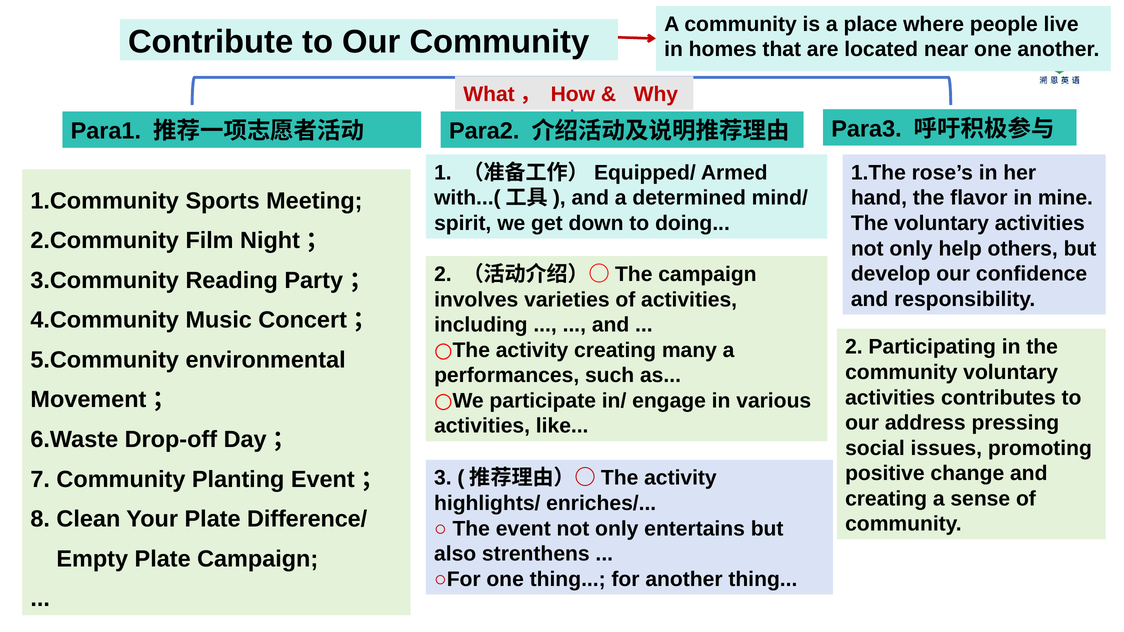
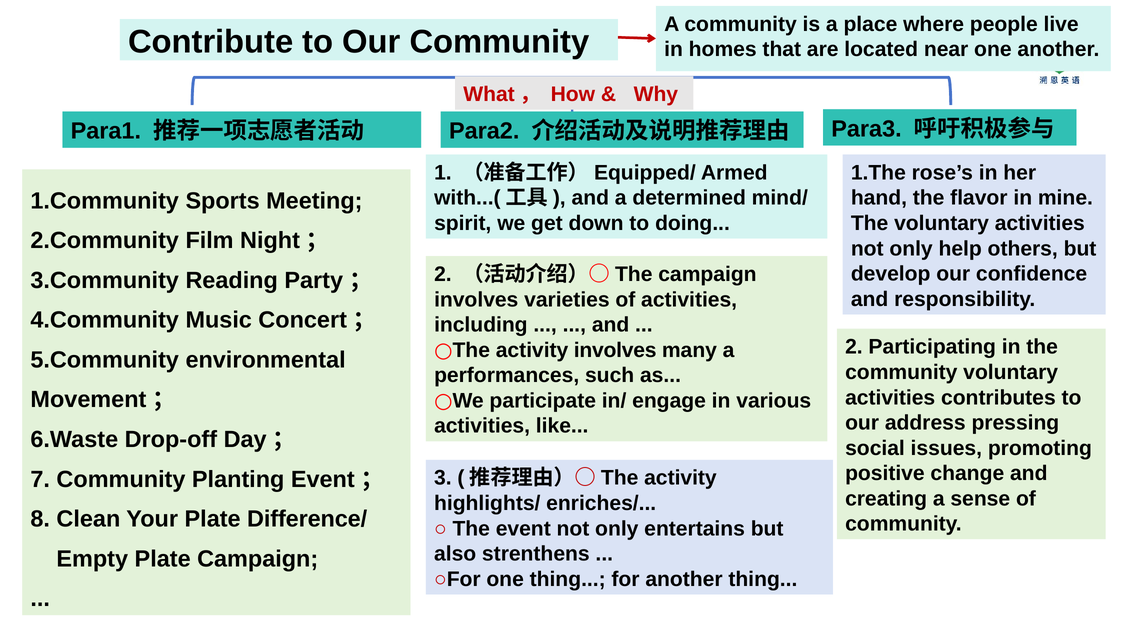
activity creating: creating -> involves (615, 350)
